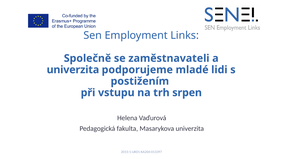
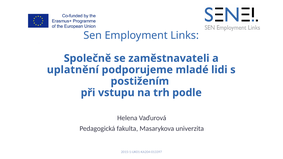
univerzita: univerzita -> uplatnění (73, 70)
srpen: srpen -> podle (187, 93)
